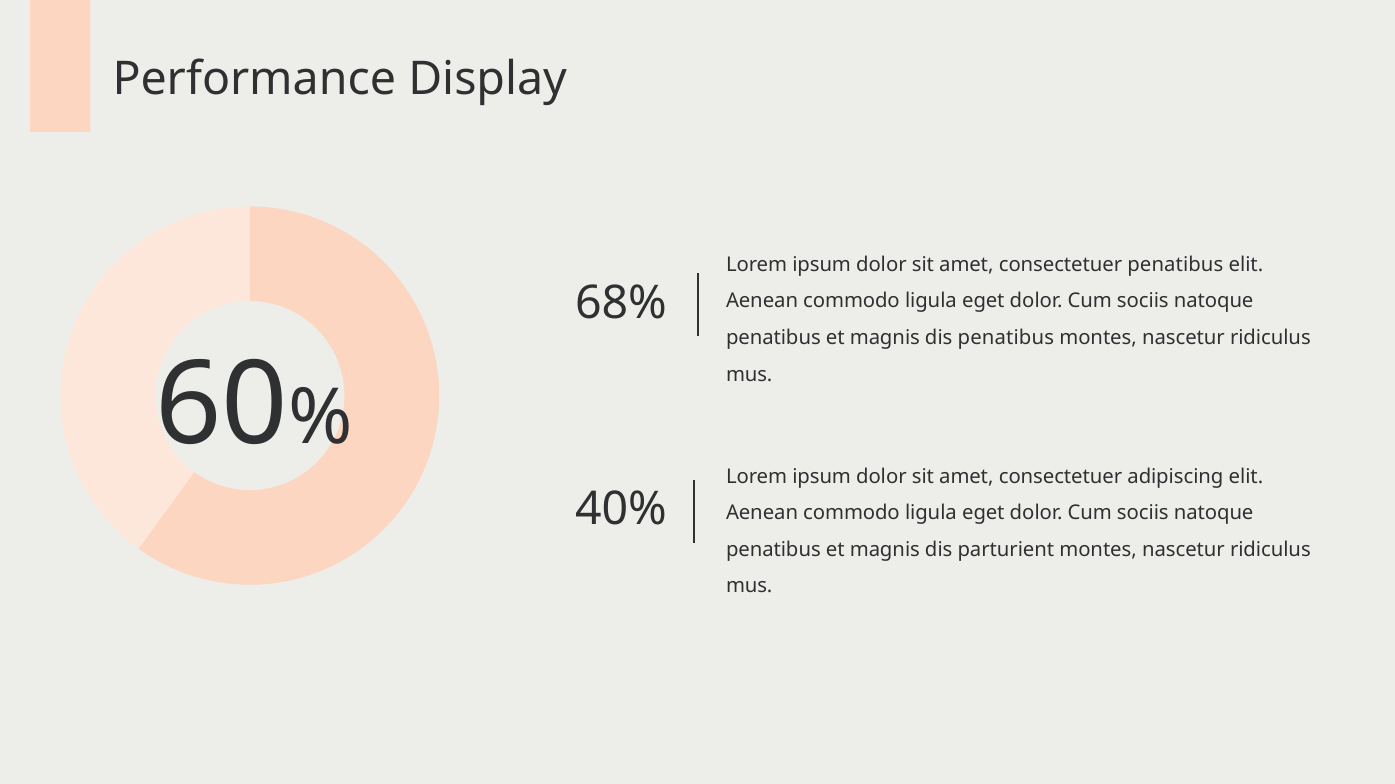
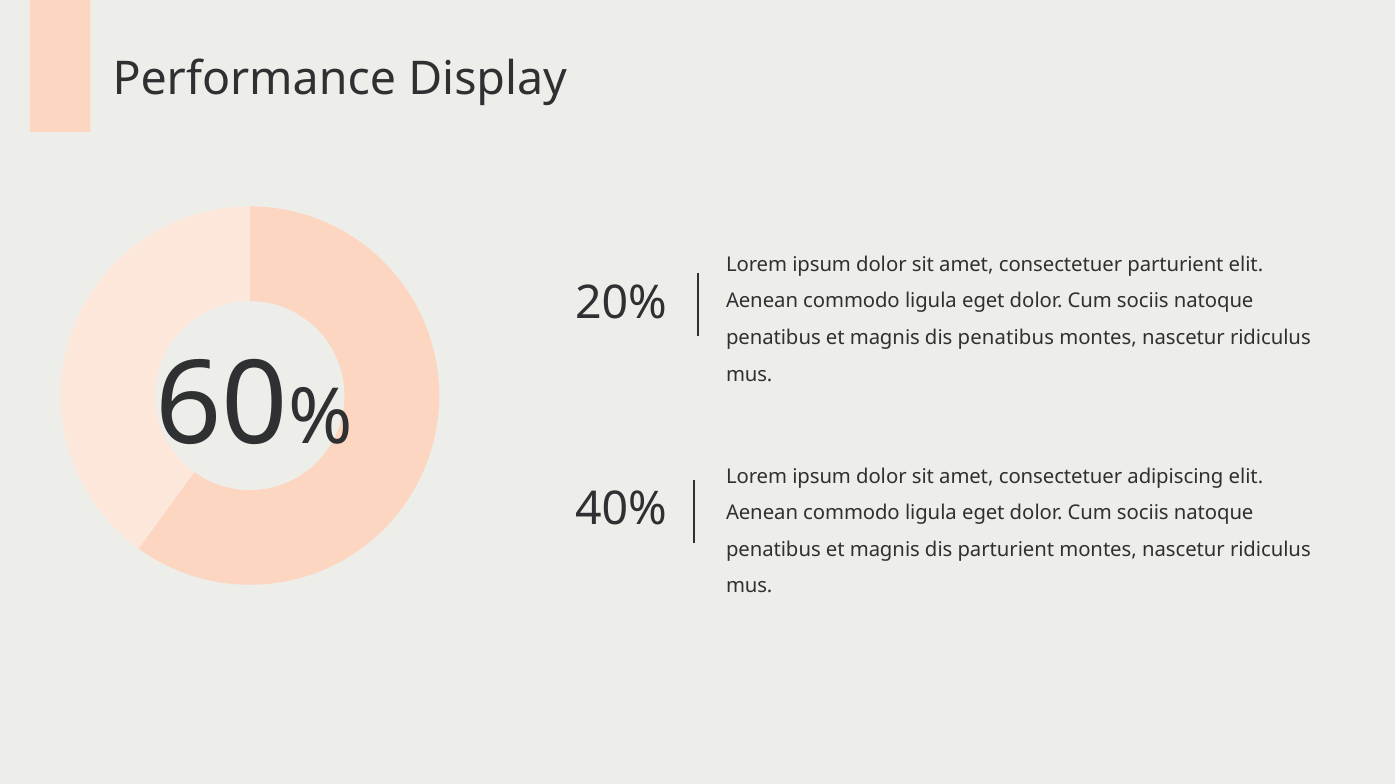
consectetuer penatibus: penatibus -> parturient (1175, 265)
68%: 68% -> 20% (621, 304)
